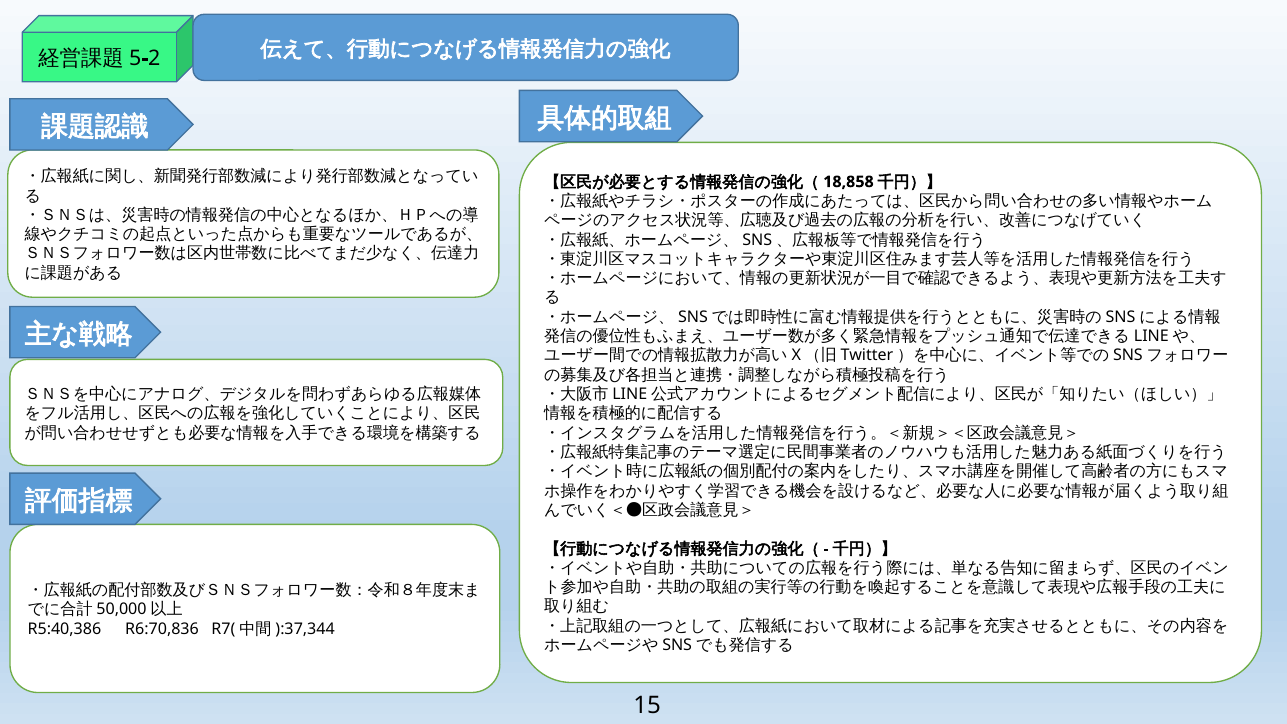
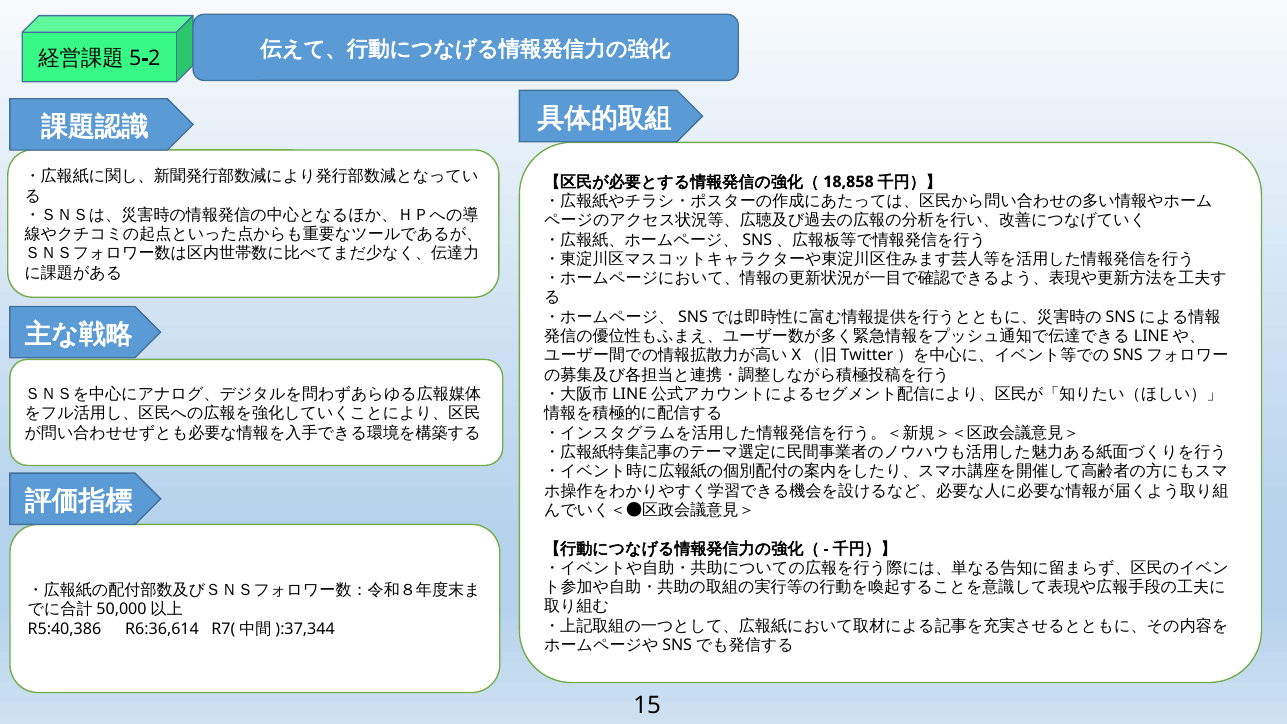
R6:70,836: R6:70,836 -> R6:36,614 (162, 629)
